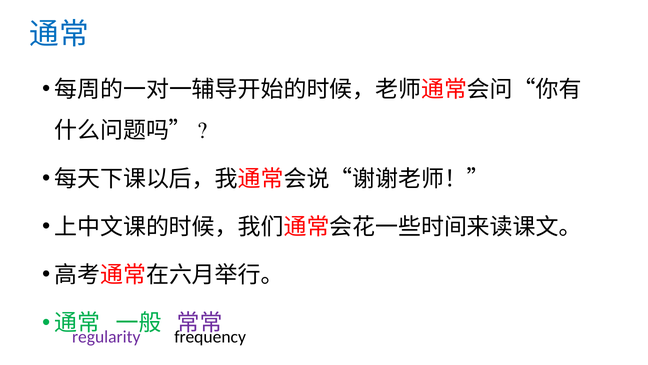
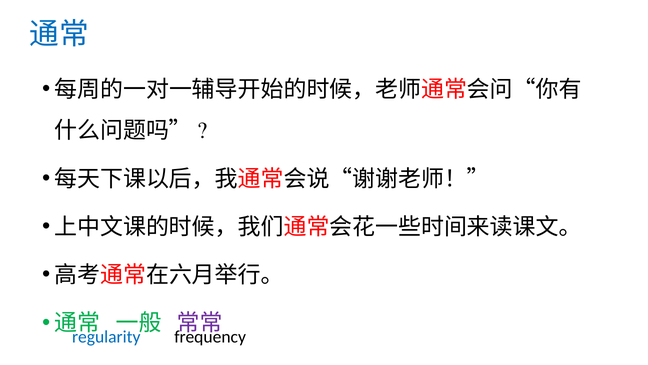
regularity colour: purple -> blue (106, 337)
